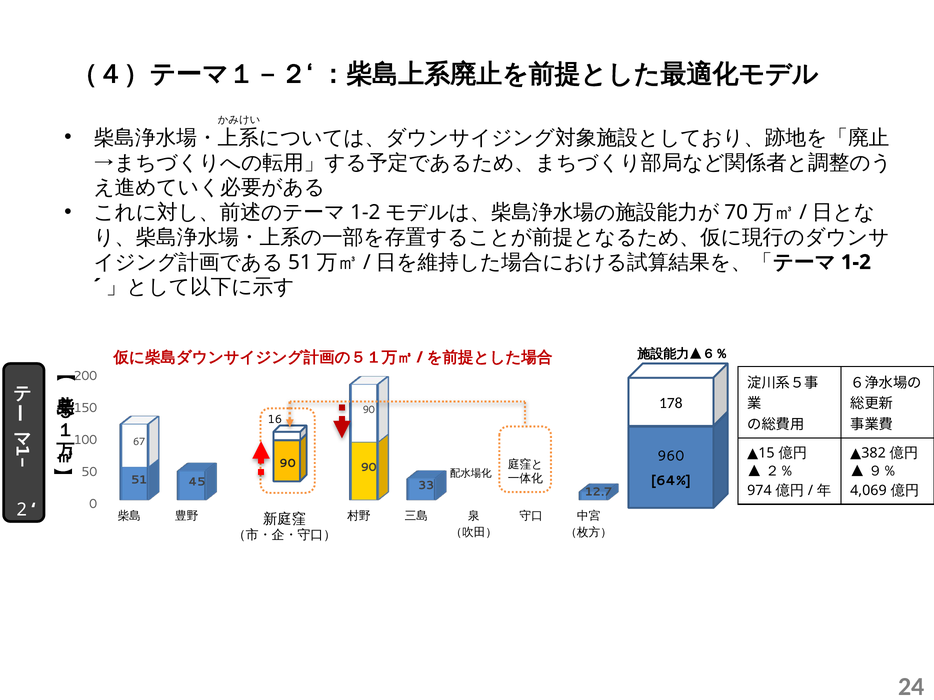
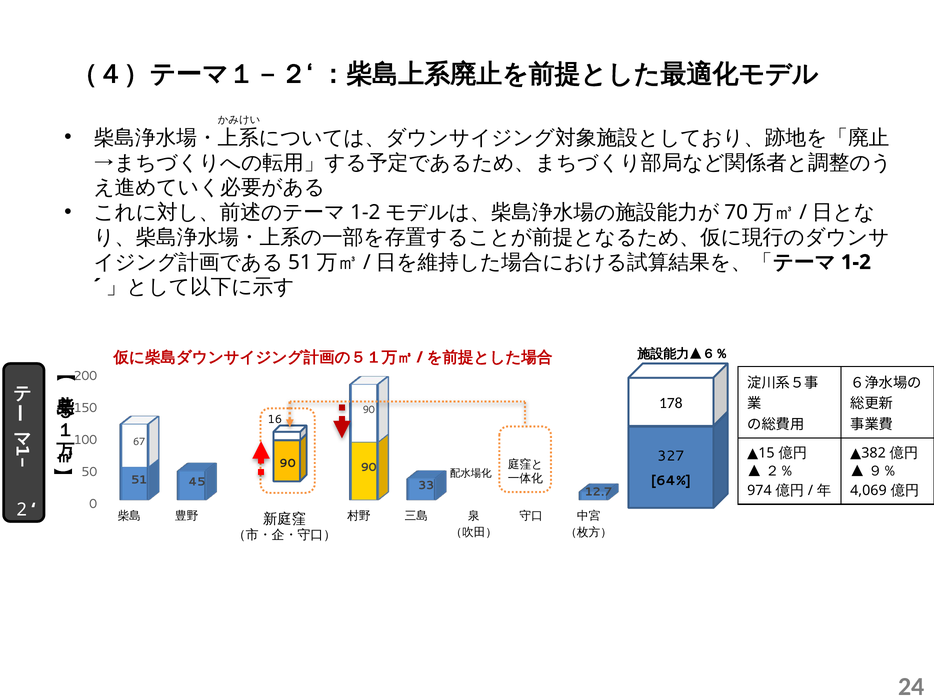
960: 960 -> 327 (671, 457)
